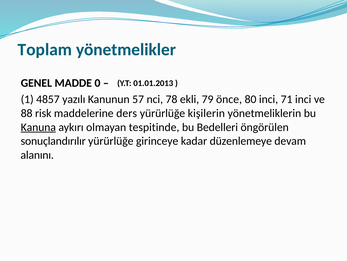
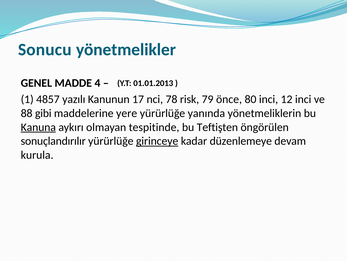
Toplam: Toplam -> Sonucu (45, 50)
0: 0 -> 4 (97, 83)
57: 57 -> 17 (138, 99)
ekli: ekli -> risk (190, 99)
71: 71 -> 12 (287, 99)
risk: risk -> gibi (43, 113)
ders: ders -> yere (127, 113)
kişilerin: kişilerin -> yanında (206, 113)
Bedelleri: Bedelleri -> Teftişten (217, 127)
girinceye underline: none -> present (157, 141)
alanını: alanını -> kurula (37, 155)
